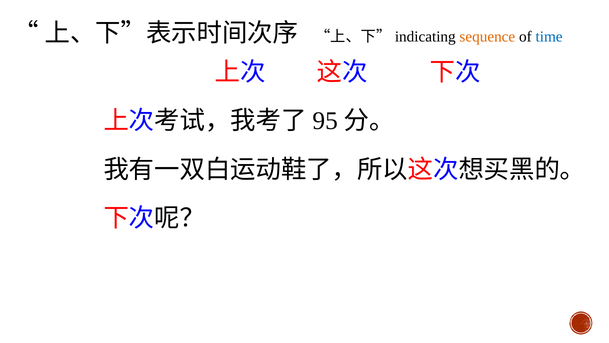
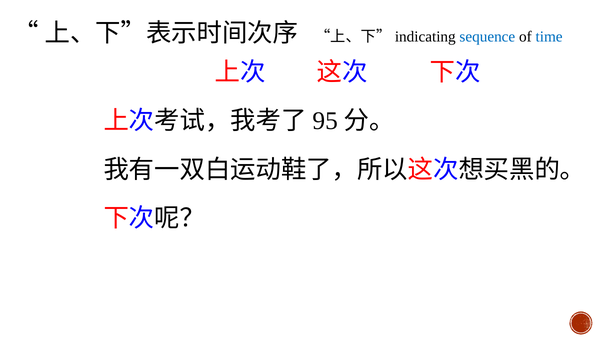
sequence colour: orange -> blue (487, 37)
